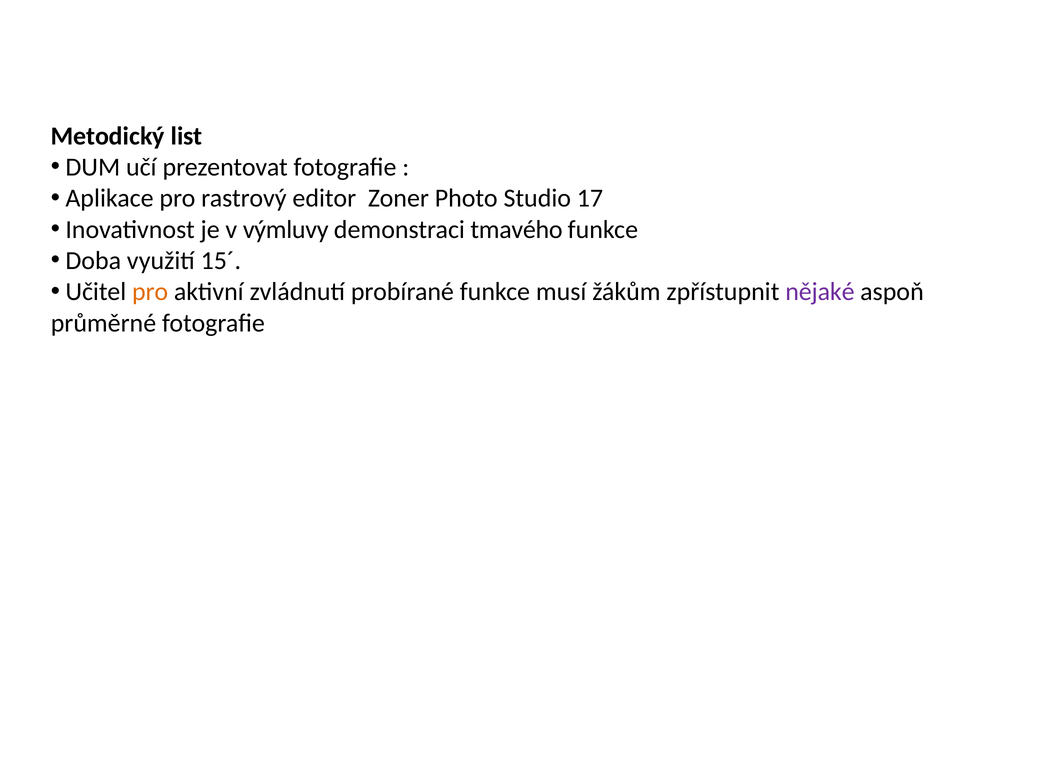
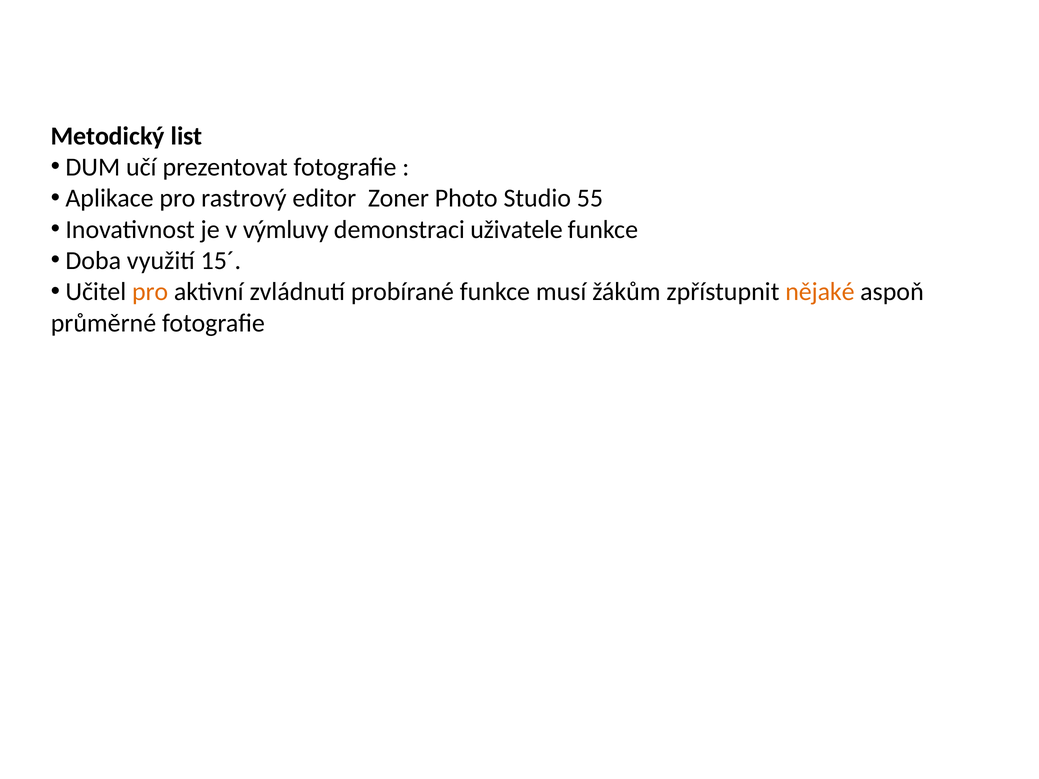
17: 17 -> 55 (590, 198)
tmavého: tmavého -> uživatele (517, 230)
nějaké colour: purple -> orange (820, 292)
